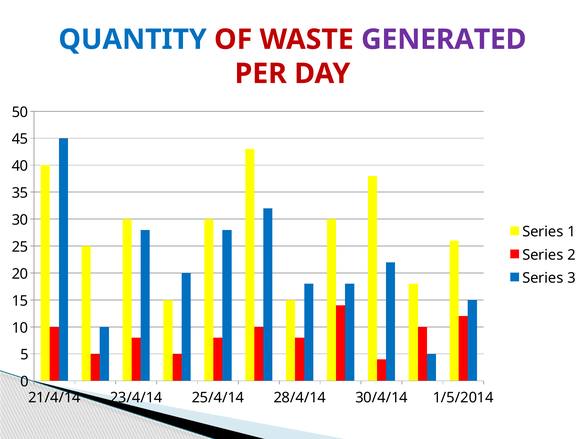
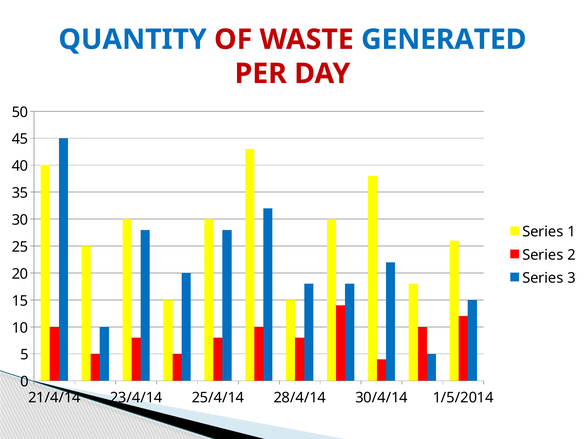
GENERATED colour: purple -> blue (444, 39)
